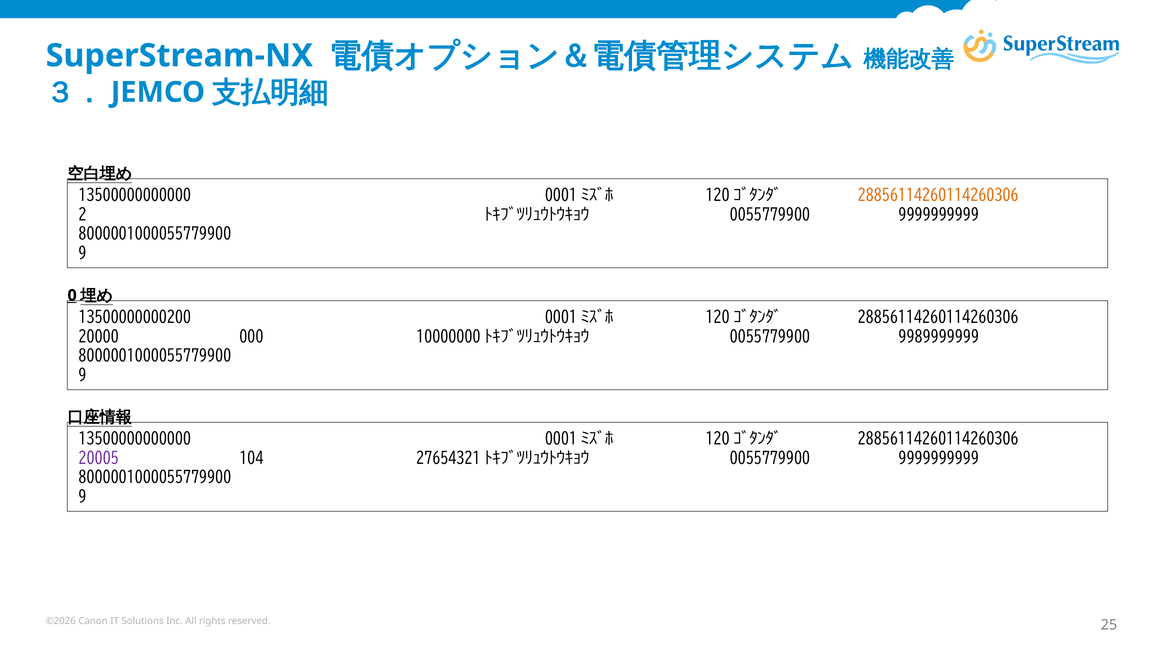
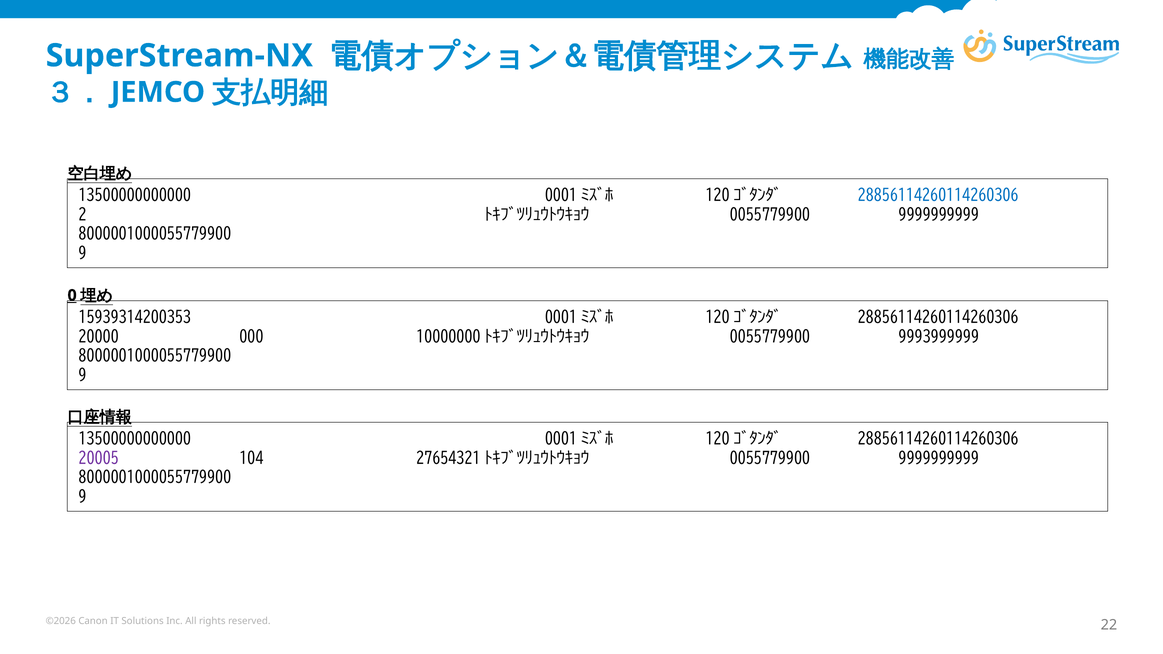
28856114260114260306 colour: orange -> blue (938, 195)
13500000000200: 13500000000200 -> 15939314200353 (135, 317)
9989999999: 9989999999 -> 9993999999 (939, 337)
25: 25 -> 22 (1109, 625)
